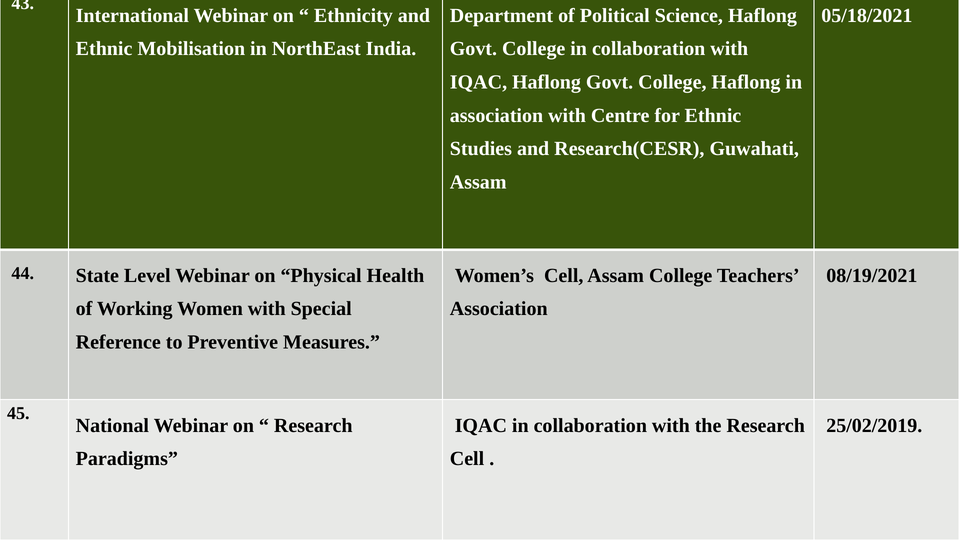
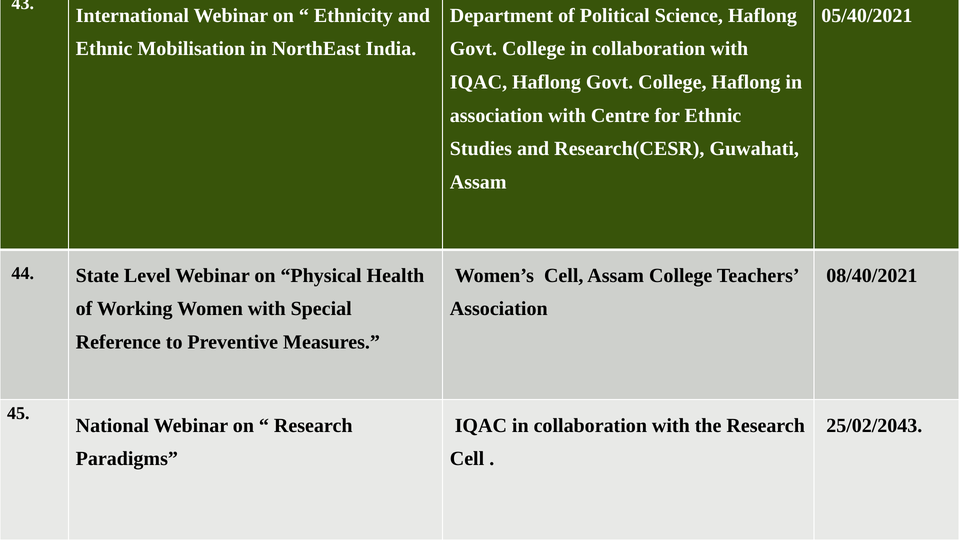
05/18/2021: 05/18/2021 -> 05/40/2021 (867, 16)
08/19/2021: 08/19/2021 -> 08/40/2021 (872, 275)
25/02/2019: 25/02/2019 -> 25/02/2043 (874, 425)
